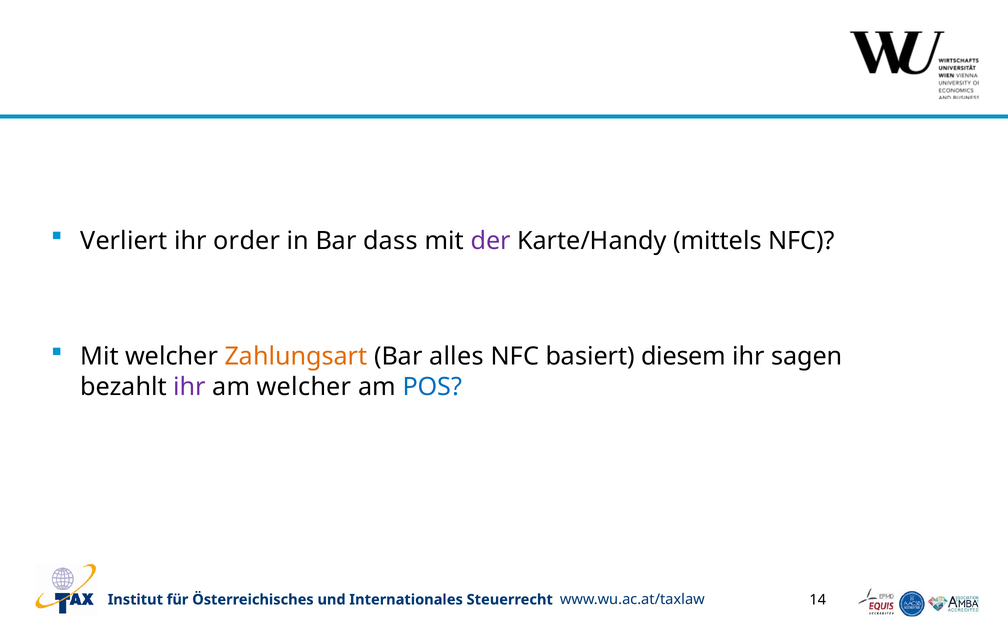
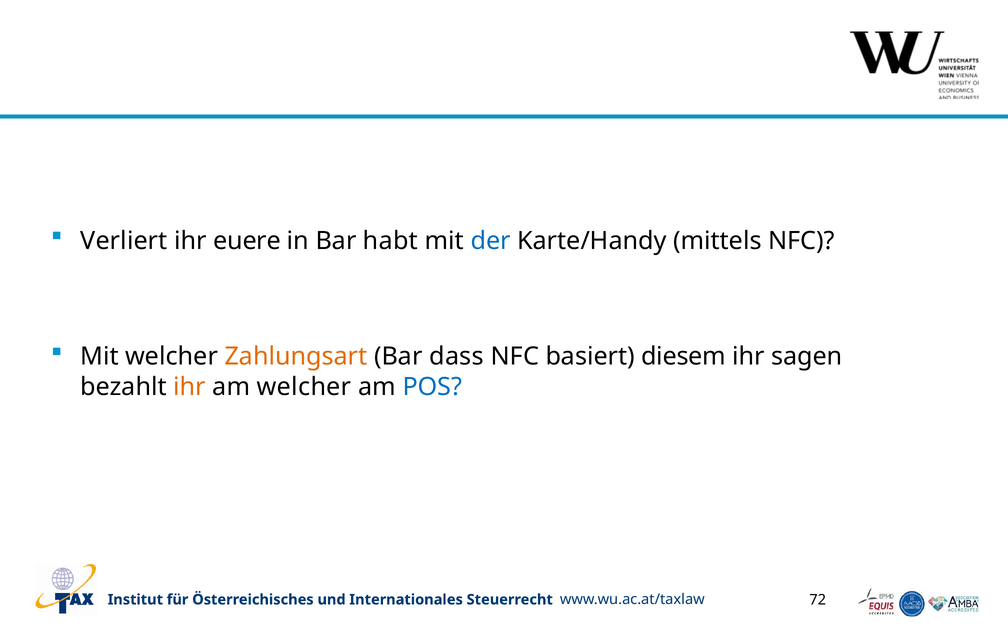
order: order -> euere (247, 241)
dass: dass -> habt (391, 241)
der colour: purple -> blue (491, 241)
alles: alles -> dass (457, 357)
ihr colour: purple -> orange (190, 387)
14: 14 -> 72 (818, 600)
